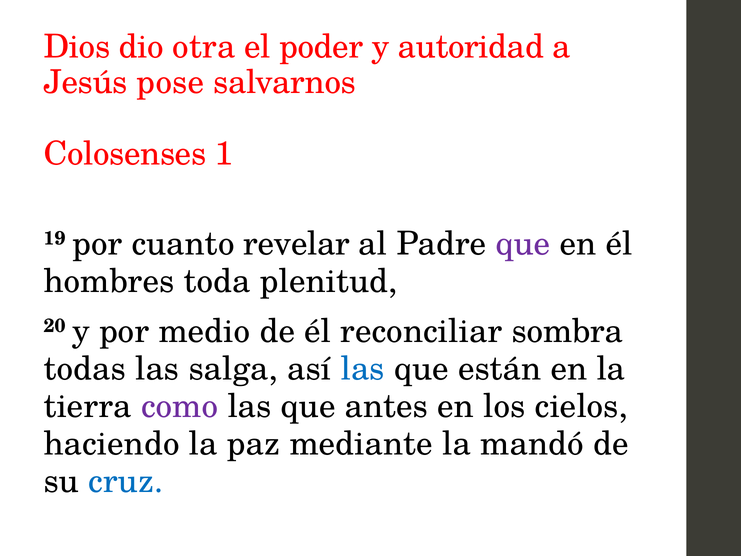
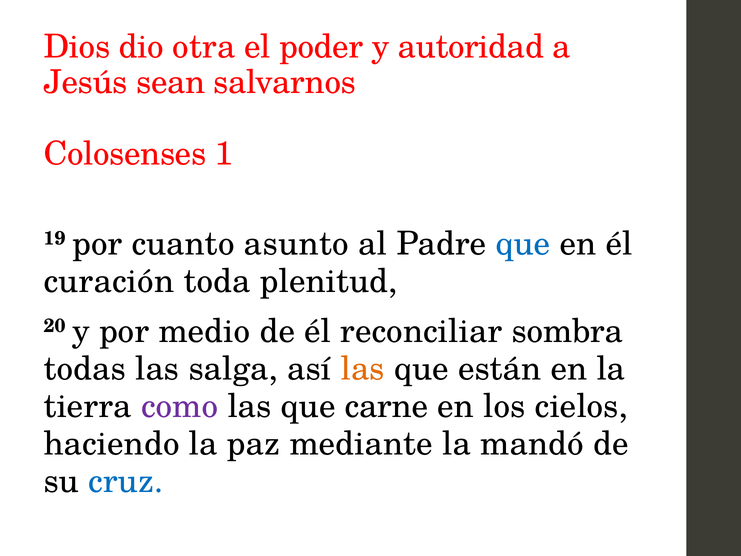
pose: pose -> sean (171, 83)
revelar: revelar -> asunto (296, 244)
que colour: purple -> blue (523, 244)
hombres: hombres -> curación (109, 281)
las colour: blue -> orange (363, 369)
antes: antes -> carne (387, 406)
